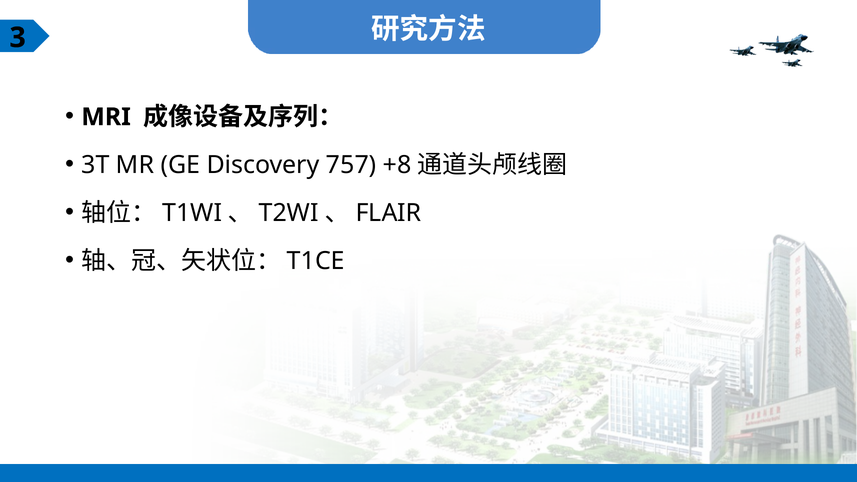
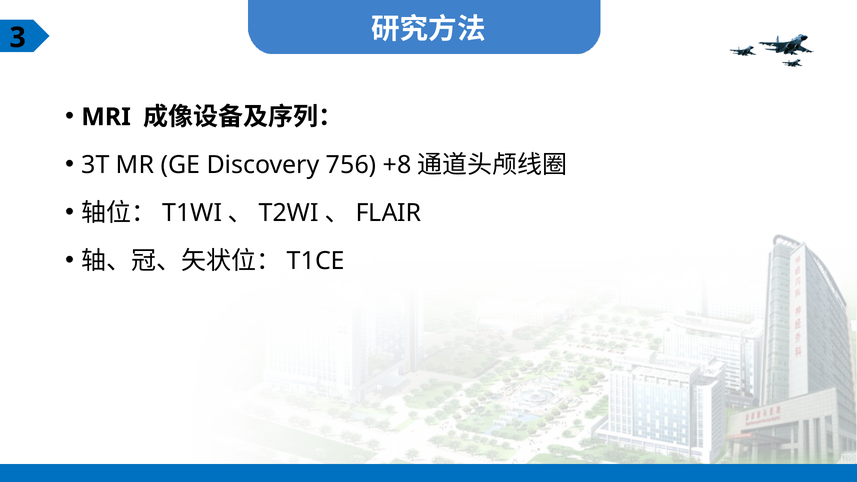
757: 757 -> 756 (351, 165)
